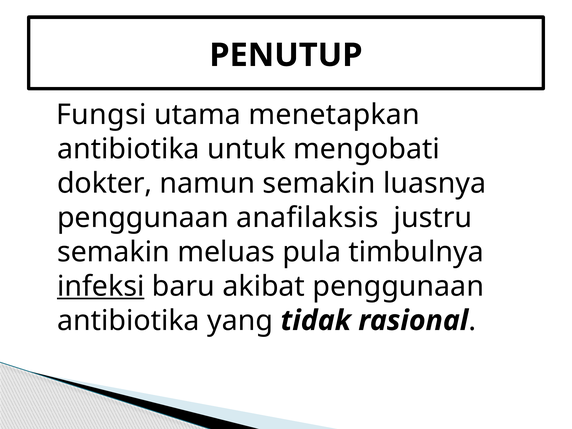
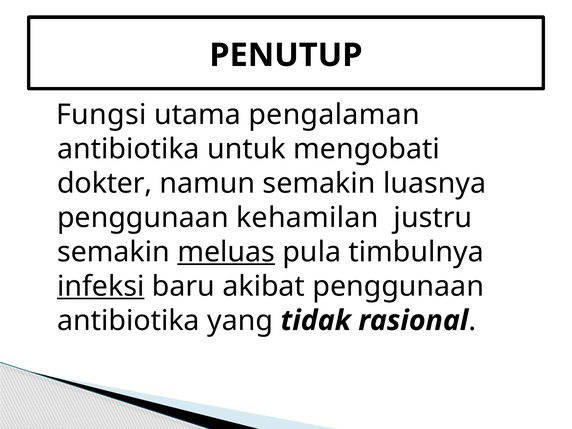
menetapkan: menetapkan -> pengalaman (334, 115)
anafilaksis: anafilaksis -> kehamilan (307, 218)
meluas underline: none -> present (226, 252)
